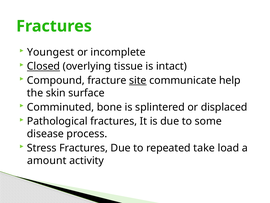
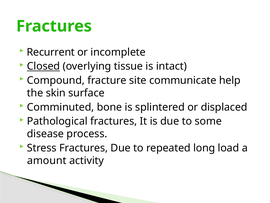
Youngest: Youngest -> Recurrent (51, 52)
site underline: present -> none (138, 80)
take: take -> long (204, 148)
